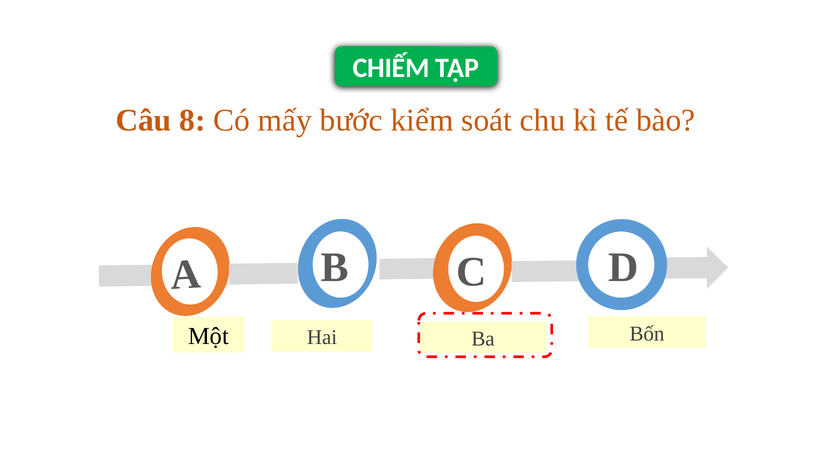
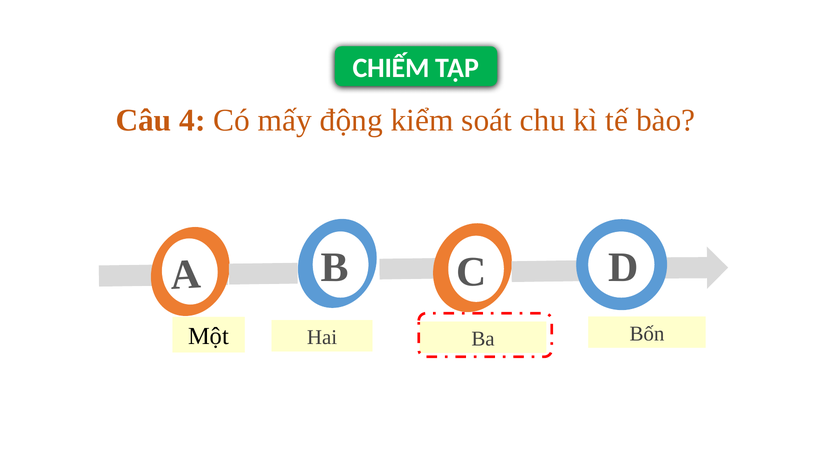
8: 8 -> 4 (192, 120)
bước: bước -> động (351, 120)
